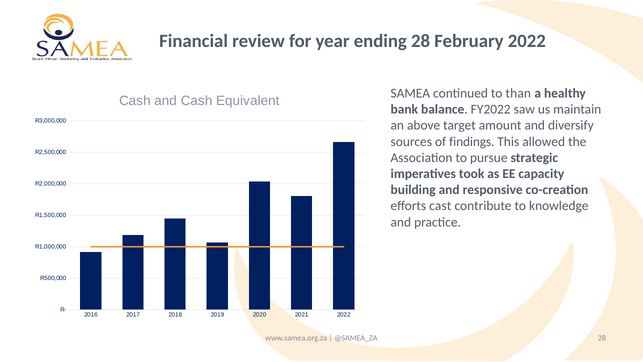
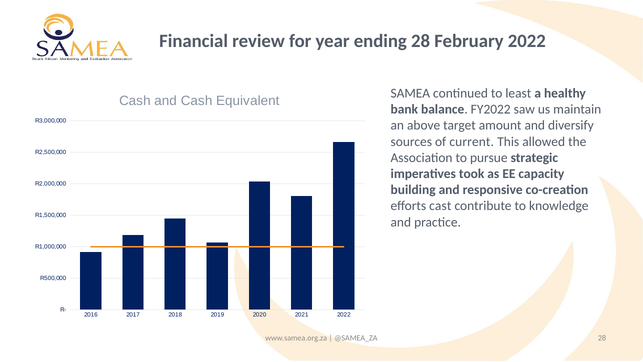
than: than -> least (518, 93)
findings: findings -> current (472, 142)
